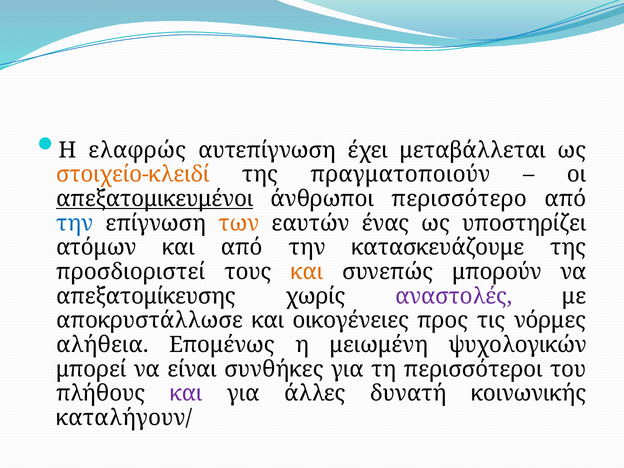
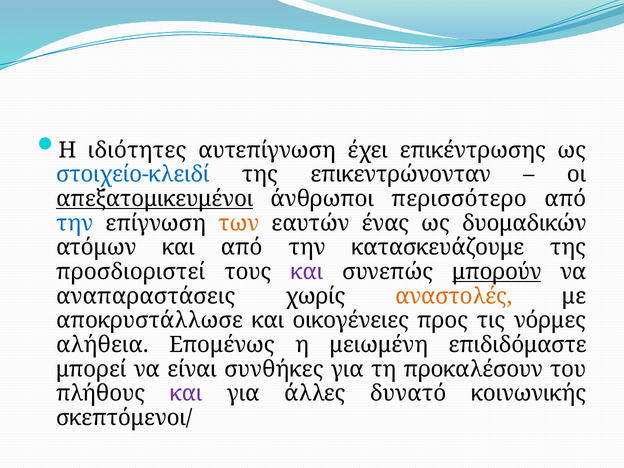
ελαφρώς: ελαφρώς -> ιδιότητες (137, 150)
μεταβάλλεται: μεταβάλλεται -> επικέντρωσης (473, 150)
στοιχείο-κλειδί colour: orange -> blue (133, 175)
πραγματοποιούν: πραγματοποιούν -> επικεντρώνονταν (401, 175)
υποστηρίζει: υποστηρίζει -> δυομαδικών (524, 223)
και colour: orange -> purple (307, 272)
μπορούν underline: none -> present (497, 272)
απεξατομίκευσης: απεξατομίκευσης -> αναπαραστάσεις (146, 296)
αναστολές colour: purple -> orange (454, 296)
ψυχολογικών: ψυχολογικών -> επιδιδόμαστε (518, 345)
περισσότεροι: περισσότεροι -> προκαλέσουν (473, 369)
δυνατή: δυνατή -> δυνατό (408, 393)
καταλήγουν/: καταλήγουν/ -> σκεπτόμενοι/ (124, 418)
